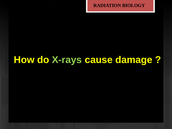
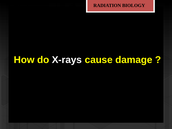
X-rays colour: light green -> white (67, 60)
